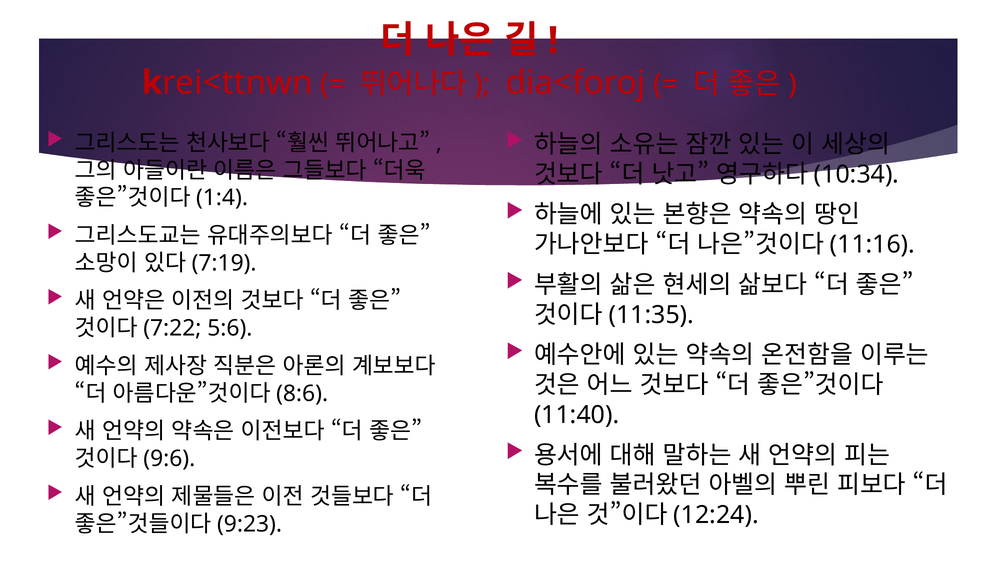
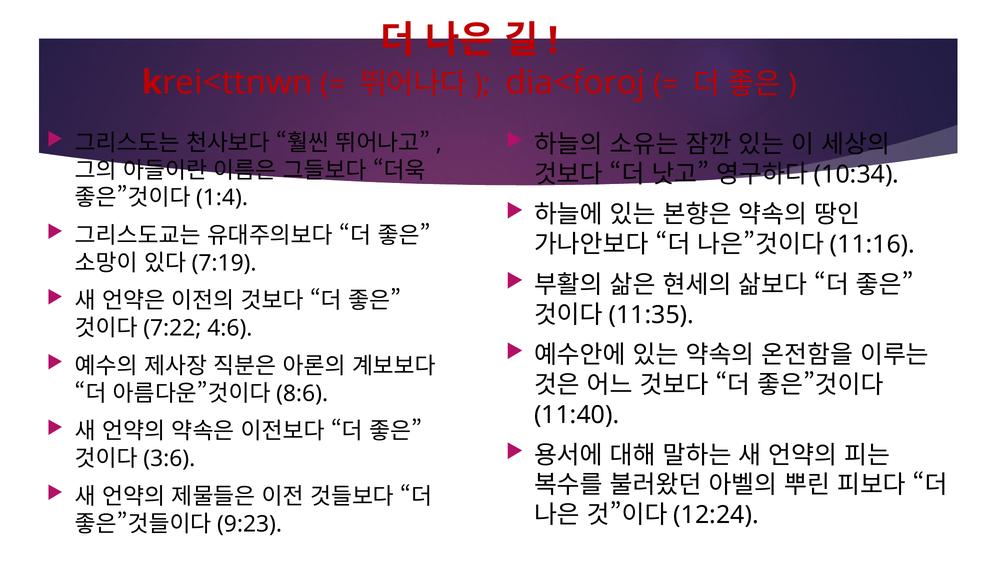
5:6: 5:6 -> 4:6 (230, 328)
9:6: 9:6 -> 3:6 (169, 459)
